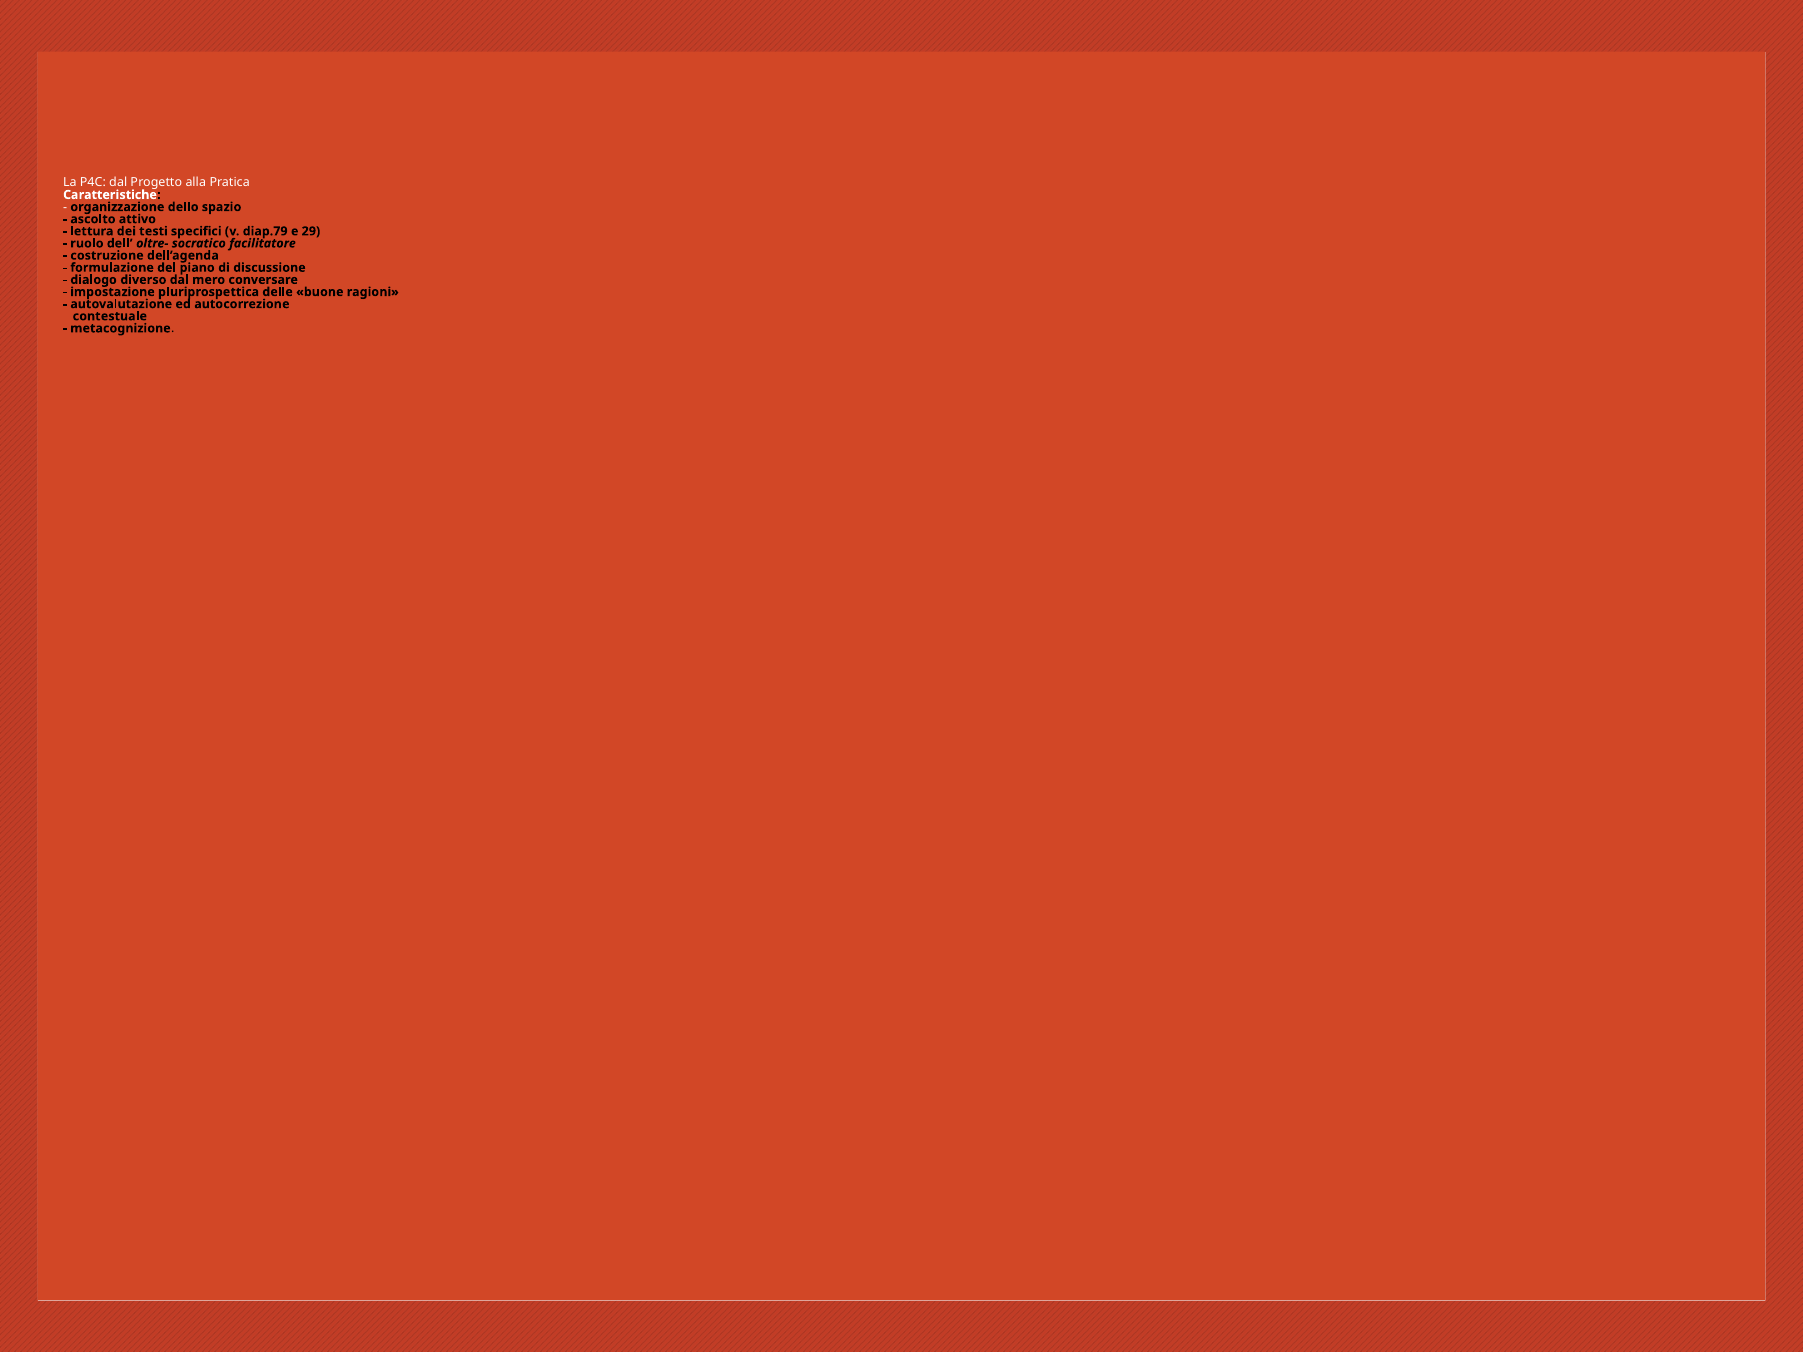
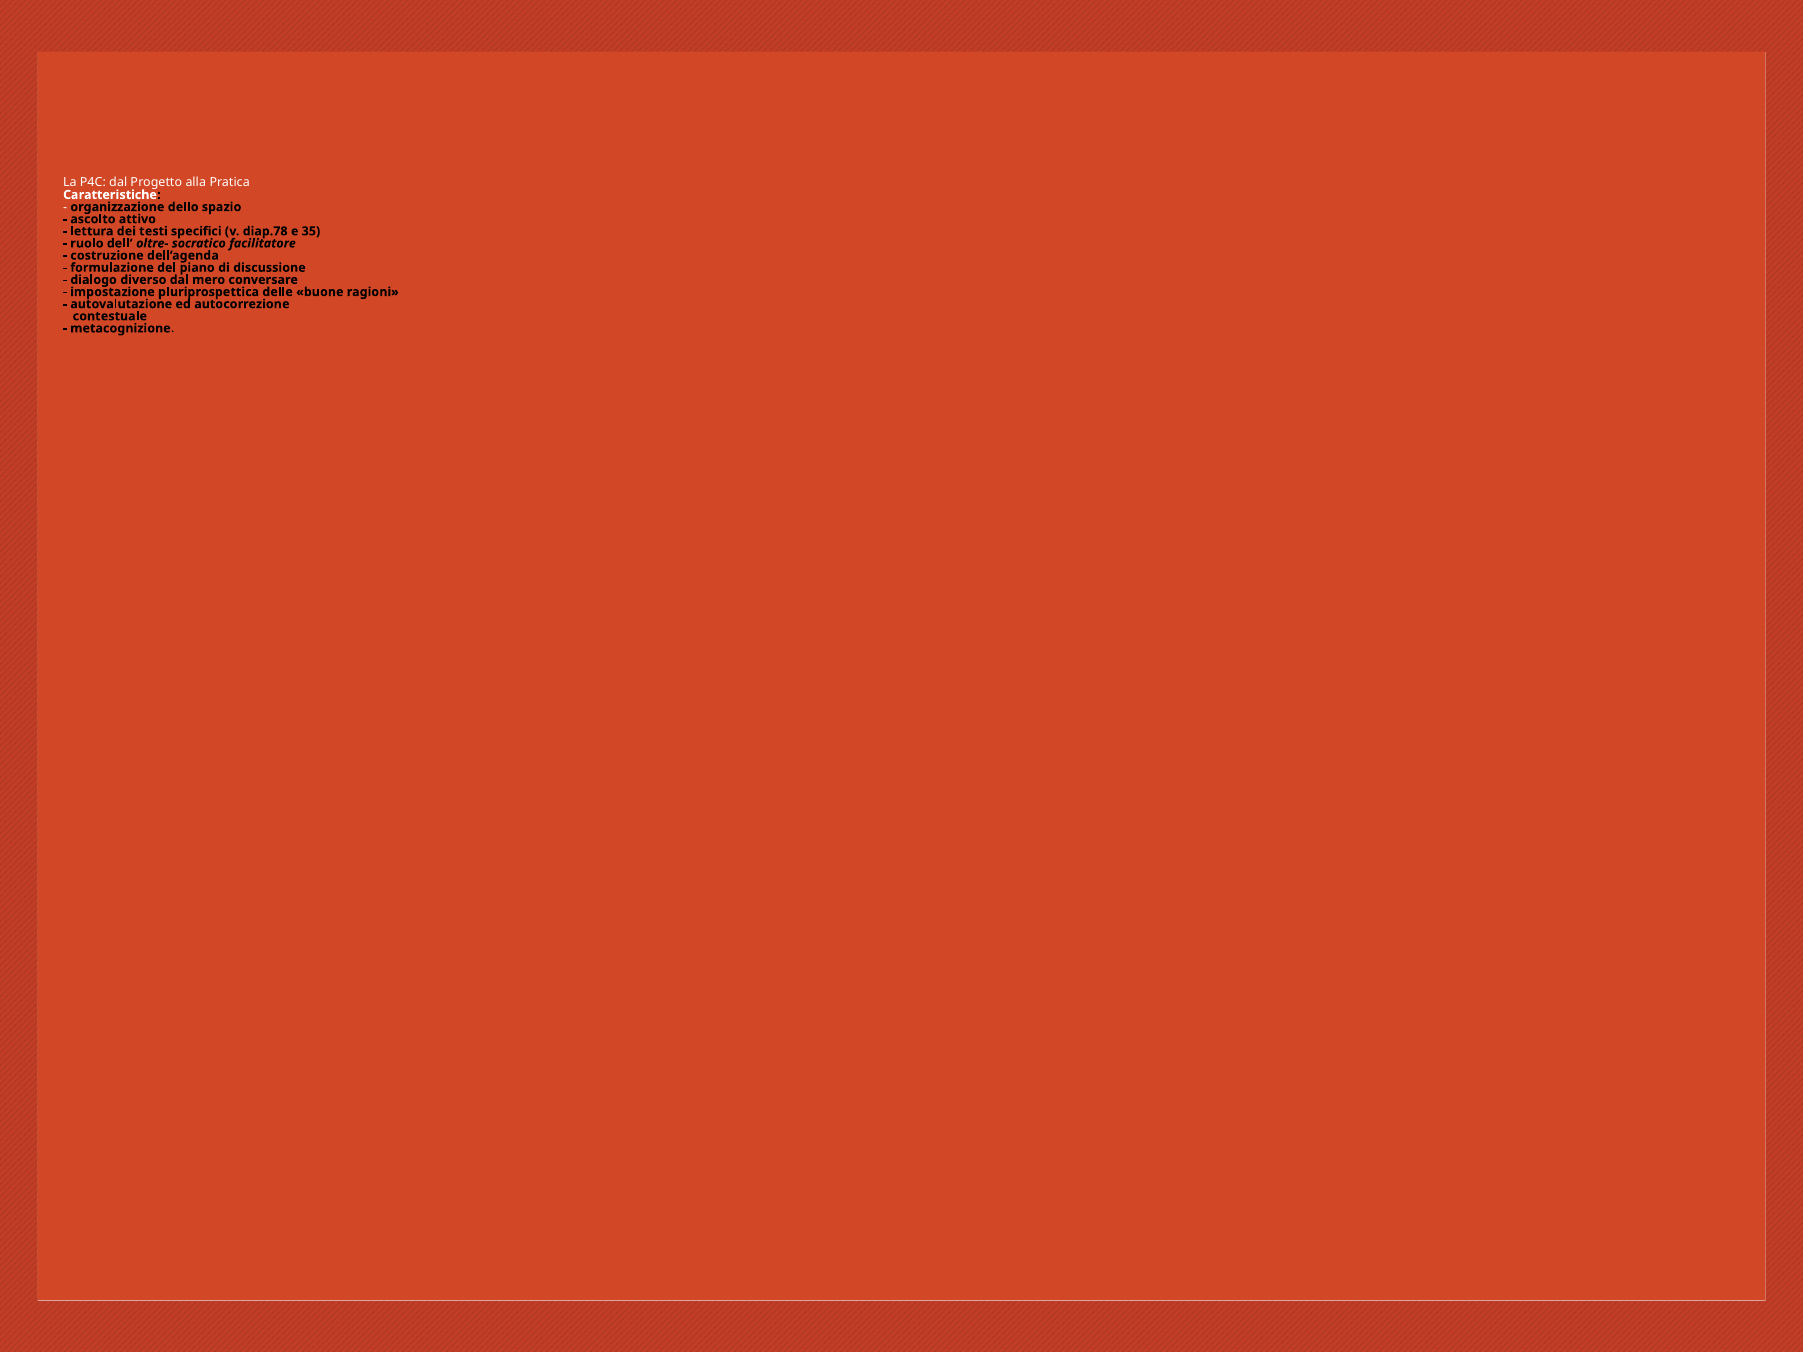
diap.79: diap.79 -> diap.78 (265, 231)
29: 29 -> 35 (311, 231)
